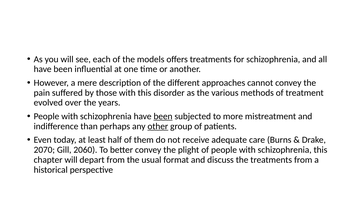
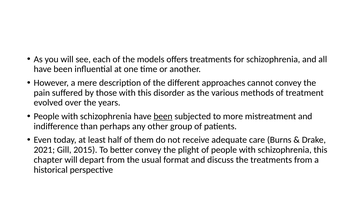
other underline: present -> none (158, 127)
2070: 2070 -> 2021 (44, 150)
2060: 2060 -> 2015 (85, 150)
